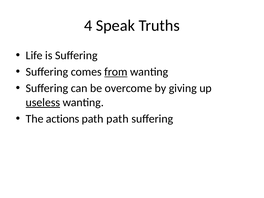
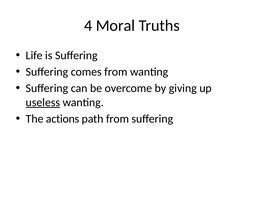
Speak: Speak -> Moral (115, 26)
from underline: present -> none (116, 72)
path path: path -> from (118, 119)
